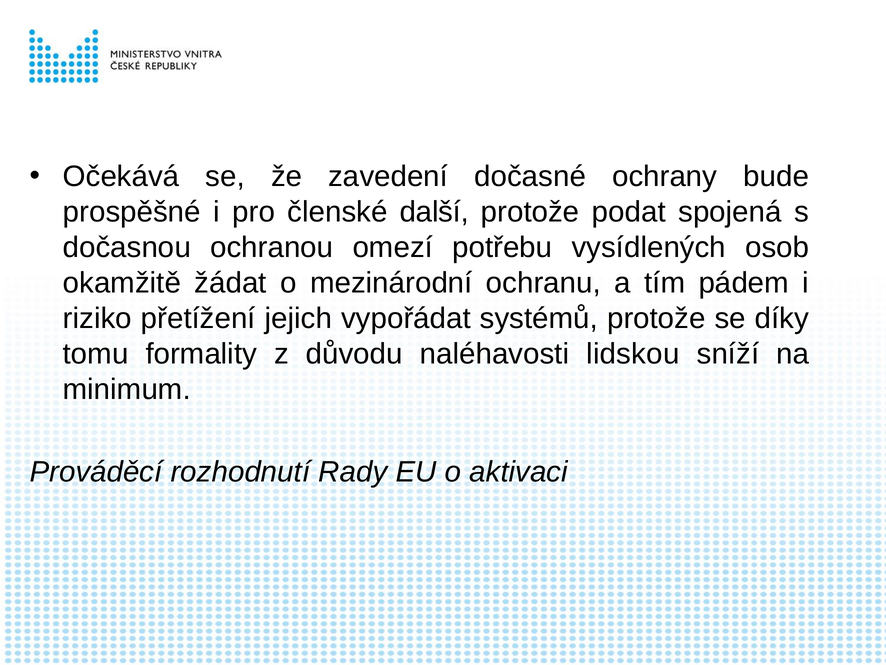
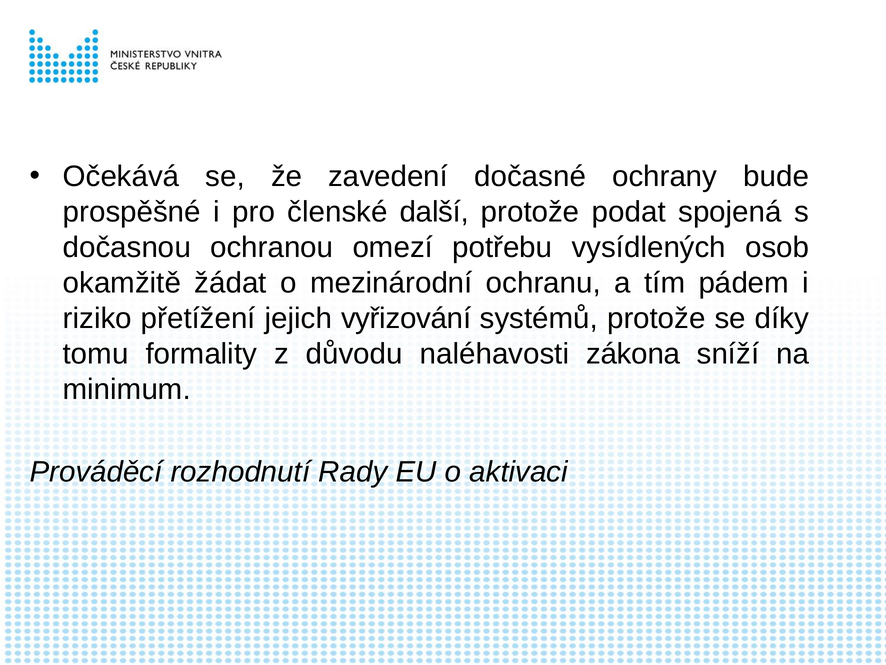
vypořádat: vypořádat -> vyřizování (406, 318)
lidskou: lidskou -> zákona (633, 354)
